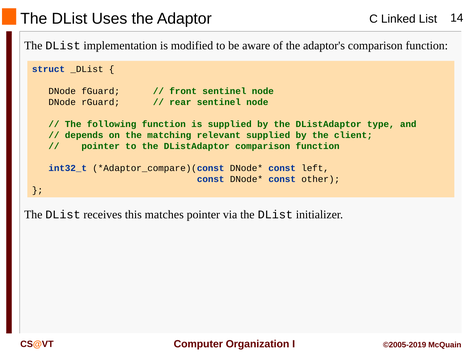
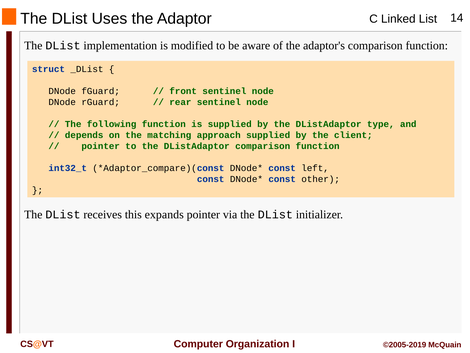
relevant: relevant -> approach (219, 135)
matches: matches -> expands (164, 214)
